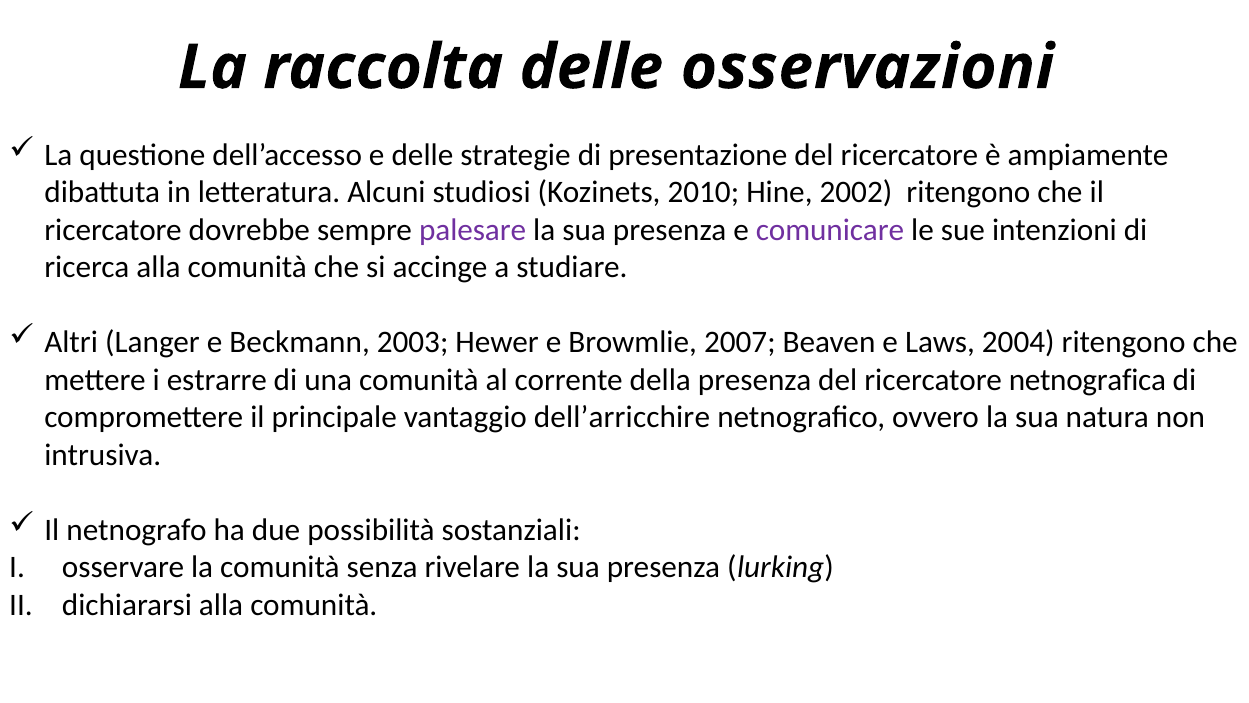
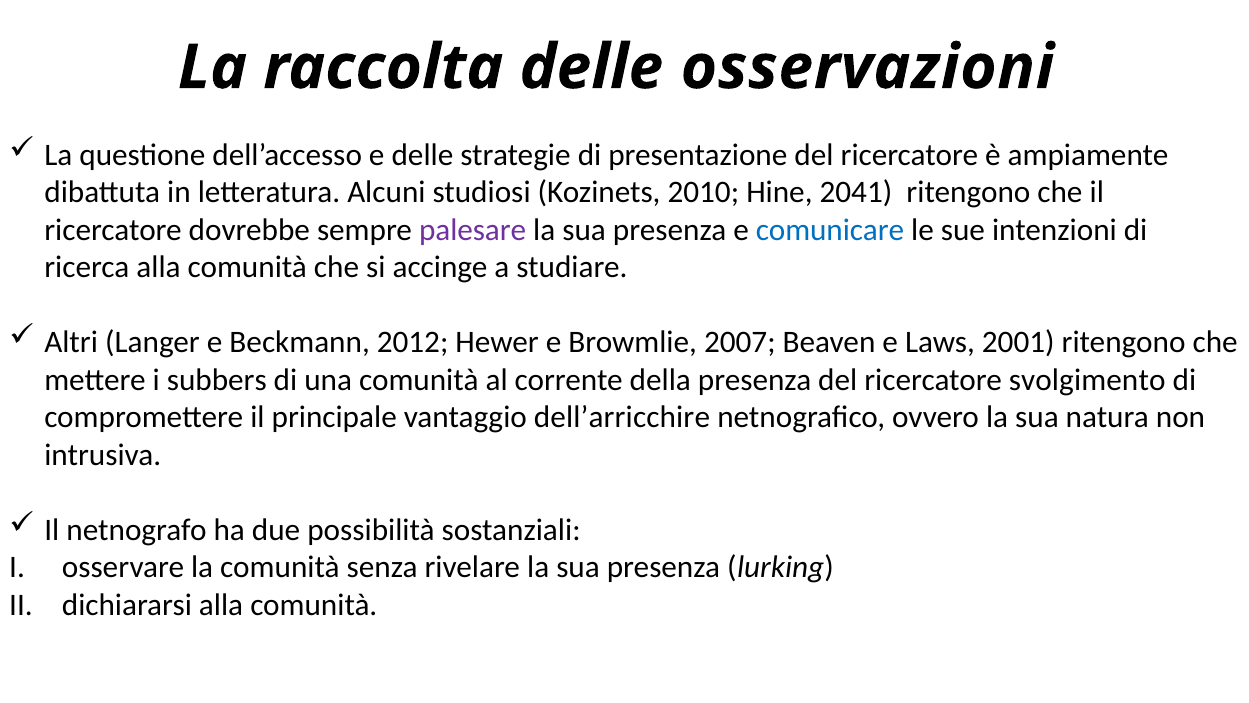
2002: 2002 -> 2041 (856, 192)
comunicare colour: purple -> blue (830, 230)
2003: 2003 -> 2012 (413, 342)
2004: 2004 -> 2001 (1018, 342)
estrarre: estrarre -> subbers (217, 380)
netnografica: netnografica -> svolgimento (1087, 380)
